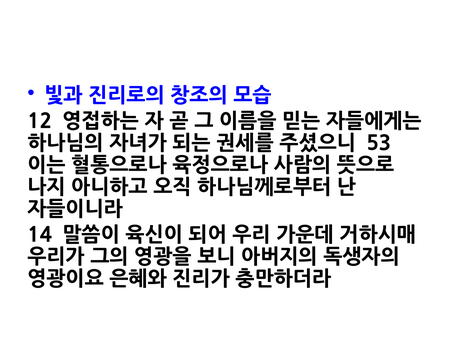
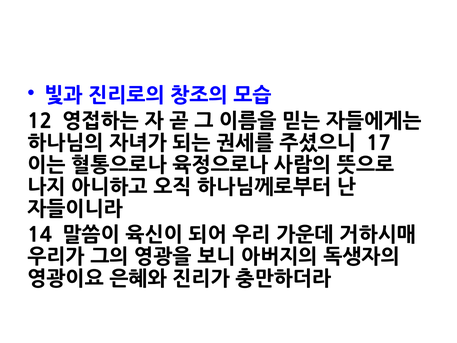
53: 53 -> 17 (379, 143)
